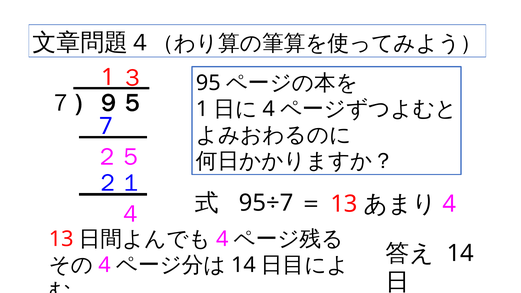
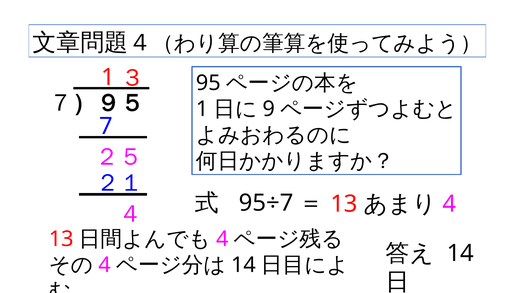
4: 4 -> 9 (269, 109)
